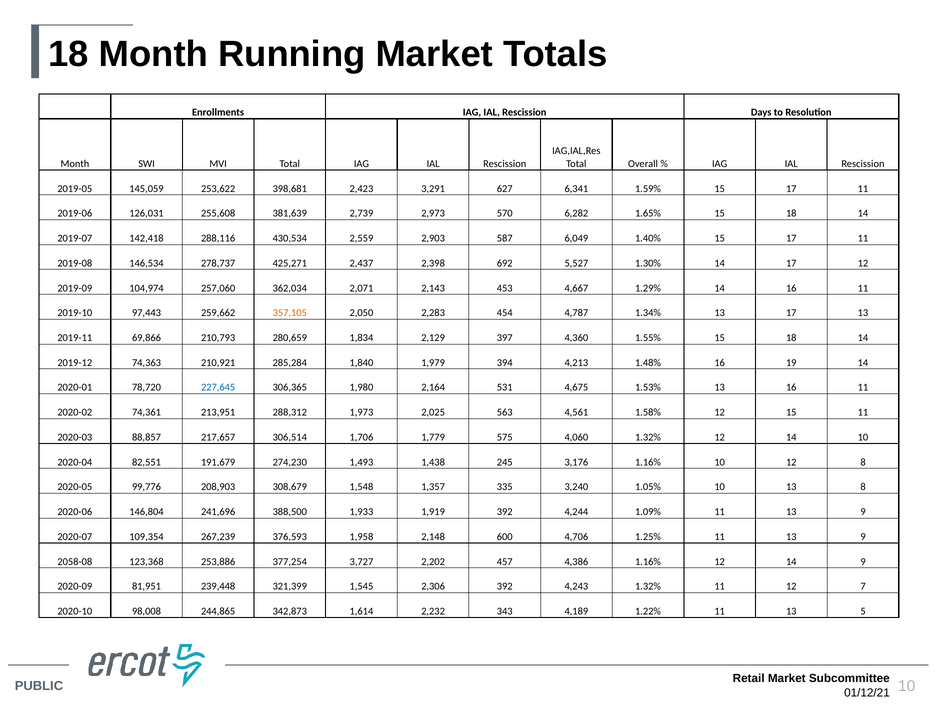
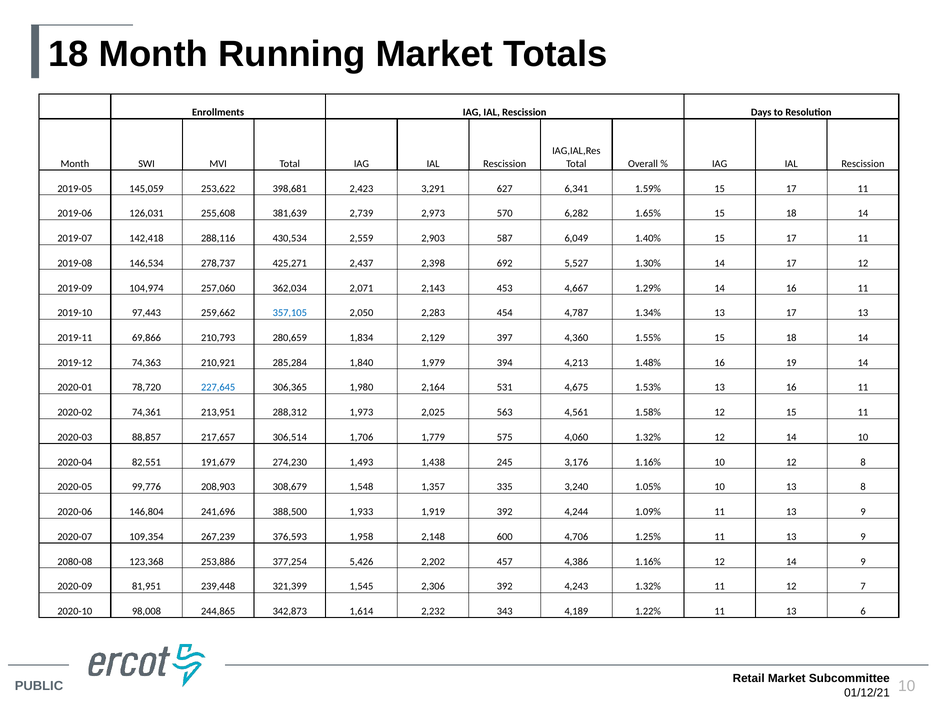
357,105 colour: orange -> blue (290, 313)
2058-08: 2058-08 -> 2080-08 (75, 561)
3,727: 3,727 -> 5,426 (361, 561)
5: 5 -> 6 (863, 611)
